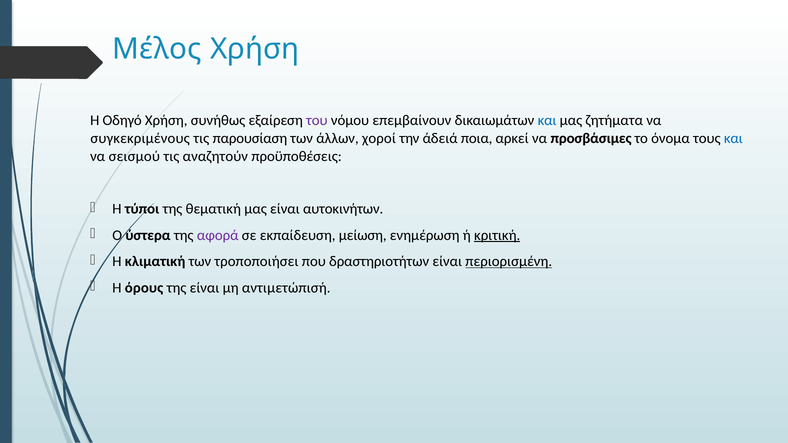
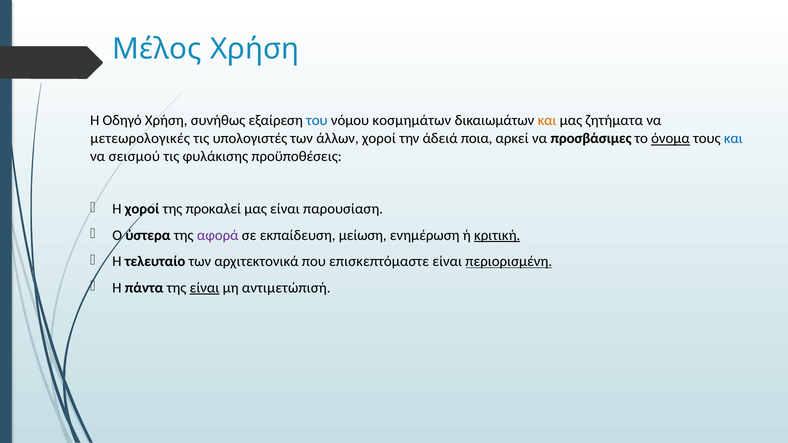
του colour: purple -> blue (317, 121)
επεμβαίνουν: επεμβαίνουν -> κοσμημάτων (412, 121)
και colour: blue -> orange (547, 121)
συγκεκριμένους: συγκεκριμένους -> μετεωρολογικές (140, 139)
παρουσίαση: παρουσίαση -> υπολογιστές (250, 139)
όνομα underline: none -> present (670, 139)
αναζητούν: αναζητούν -> φυλάκισης (215, 157)
Η τύποι: τύποι -> χοροί (142, 209)
θεματική: θεματική -> προκαλεί (213, 209)
αυτοκινήτων: αυτοκινήτων -> παρουσίαση (343, 209)
κλιματική: κλιματική -> τελευταίο (155, 262)
τροποποιήσει: τροποποιήσει -> αρχιτεκτονικά (257, 262)
δραστηριοτήτων: δραστηριοτήτων -> επισκεπτόμαστε (379, 262)
όρους: όρους -> πάντα (144, 288)
είναι underline: none -> present (205, 288)
